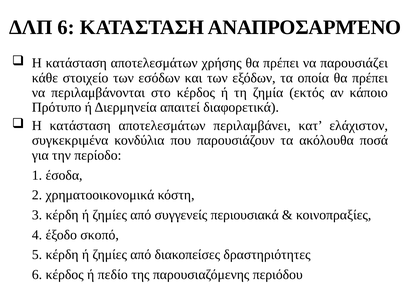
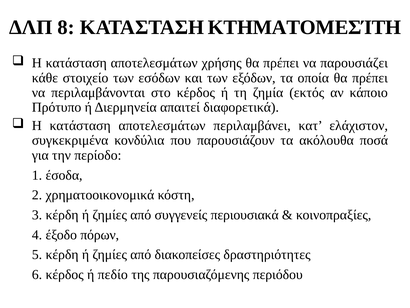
ΔΛΠ 6: 6 -> 8 (66, 27)
ΑΝΑΠΡΟΣΑΡΜΈΝΟ: ΑΝΑΠΡΟΣΑΡΜΈΝΟ -> ΚΤΗΜΑΤΟΜΕΣΊΤΗ (305, 27)
σκοπό: σκοπό -> πόρων (100, 234)
